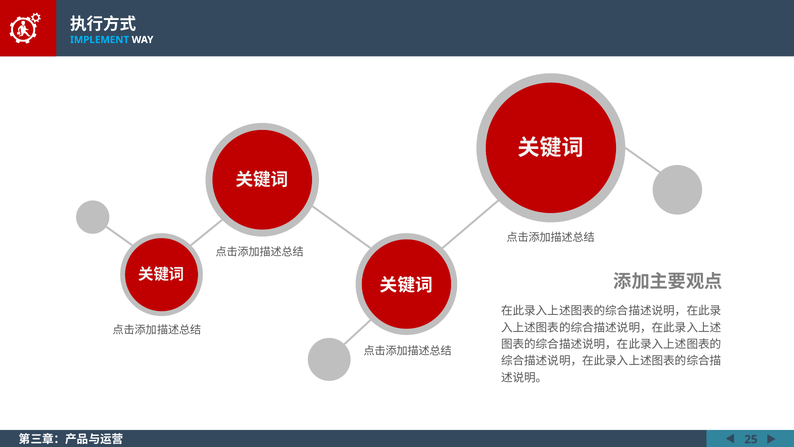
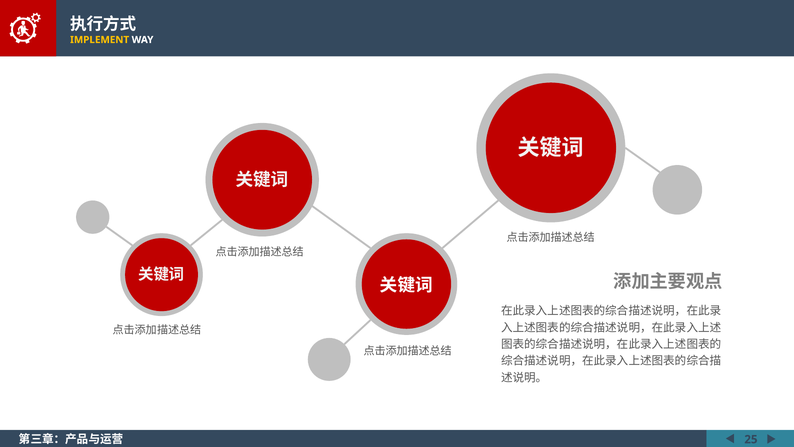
IMPLEMENT colour: light blue -> yellow (100, 40)
